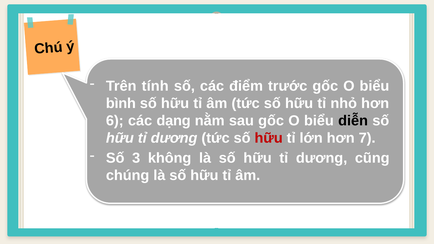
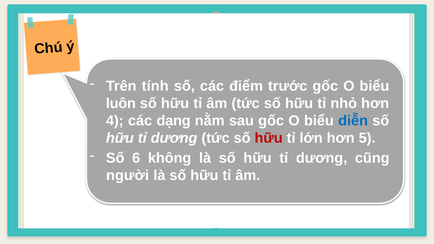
bình: bình -> luôn (121, 103)
6: 6 -> 4 (115, 121)
diễn colour: black -> blue (353, 121)
7: 7 -> 5 (367, 138)
3: 3 -> 6 (136, 158)
chúng: chúng -> người (128, 176)
